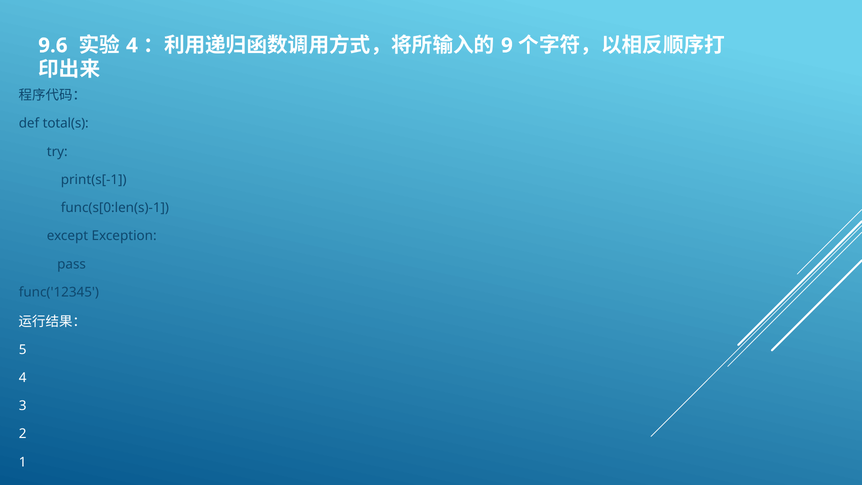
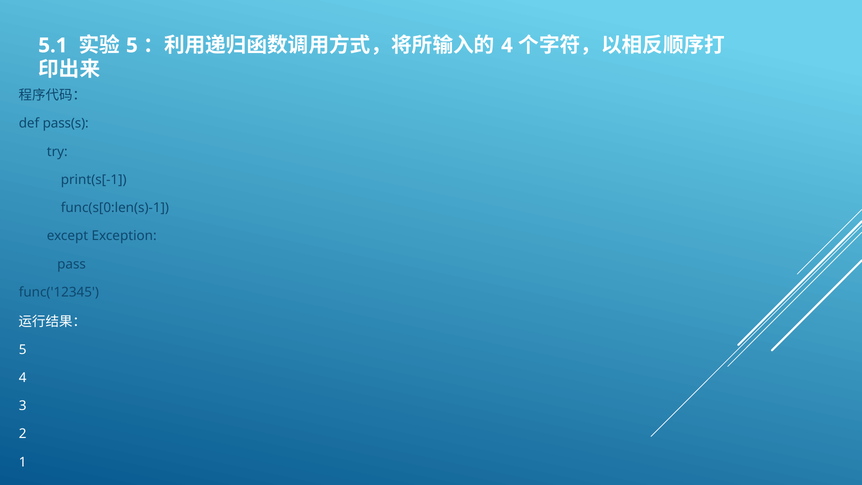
9.6: 9.6 -> 5.1 (53, 45)
4: 4 -> 5 (132, 45)
9: 9 -> 4 (507, 45)
total(s: total(s -> pass(s (66, 123)
